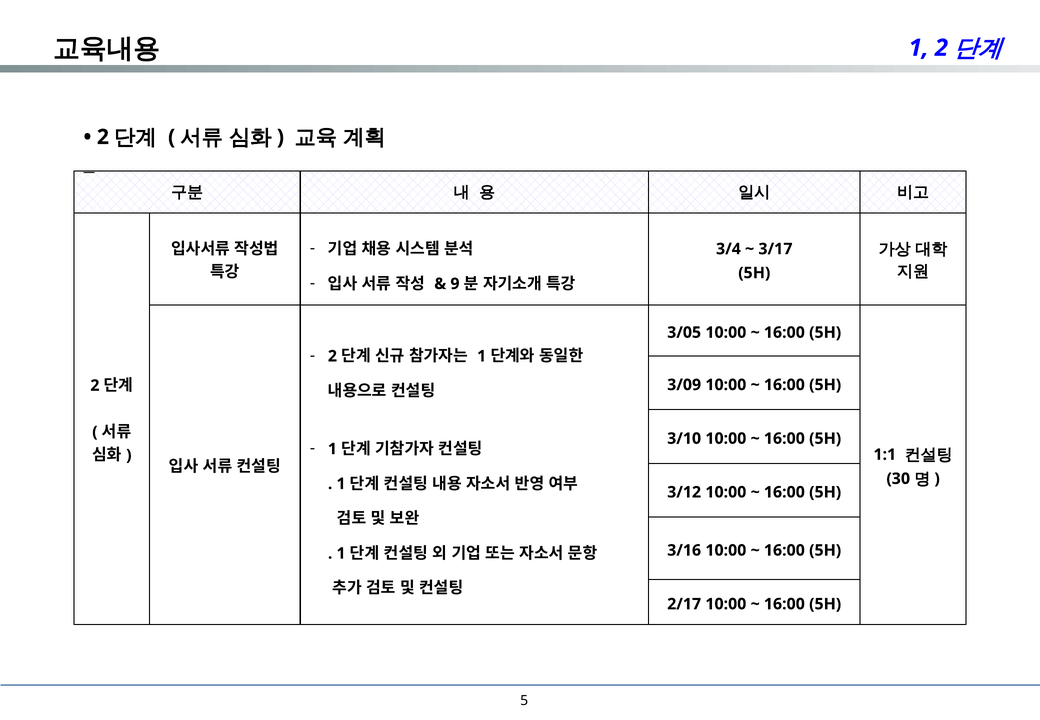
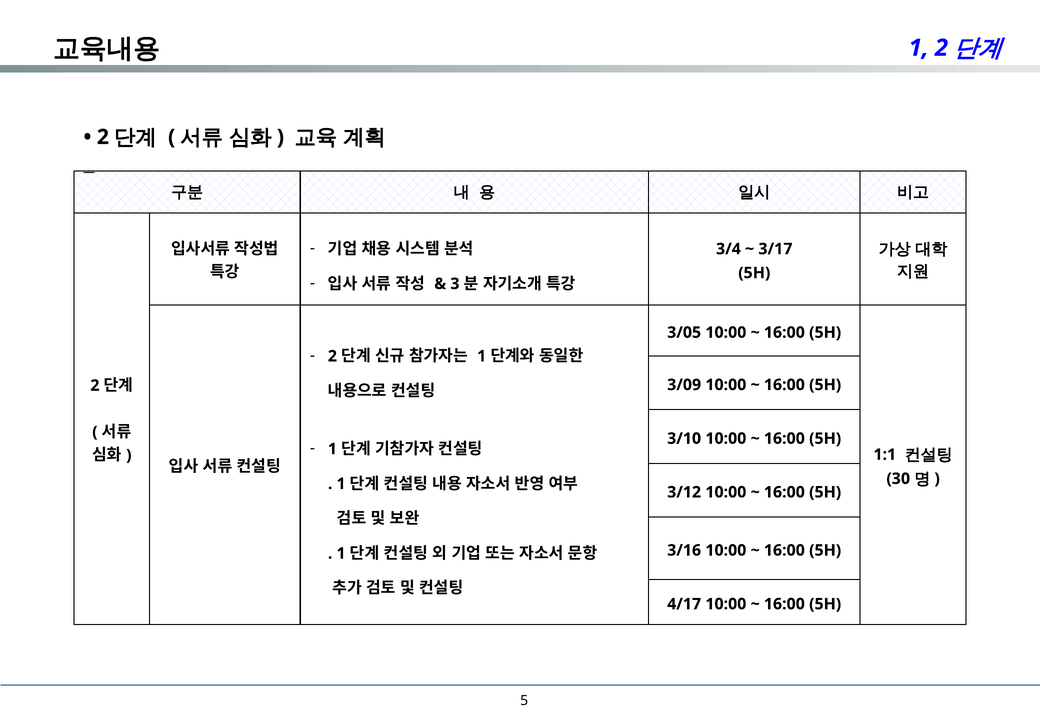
9: 9 -> 3 (455, 284)
2/17: 2/17 -> 4/17 (684, 604)
